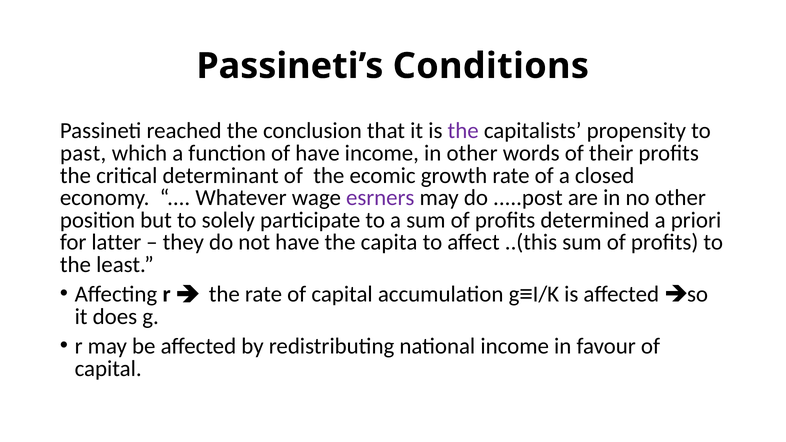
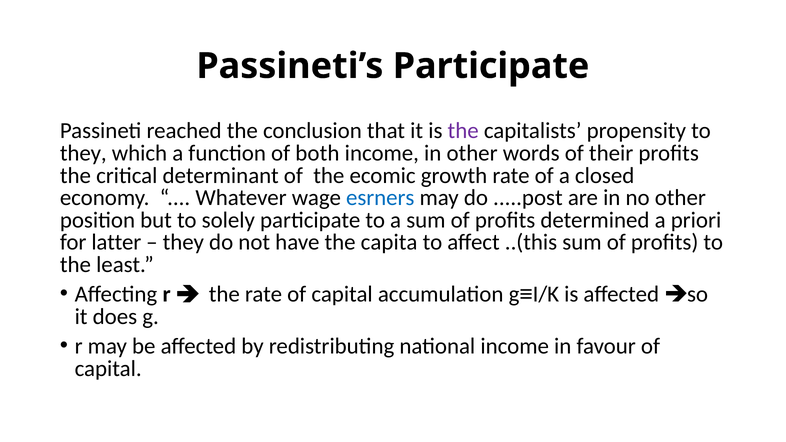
Passineti’s Conditions: Conditions -> Participate (491, 66)
past: past -> they (83, 153)
of have: have -> both (317, 153)
esrners colour: purple -> blue (380, 198)
